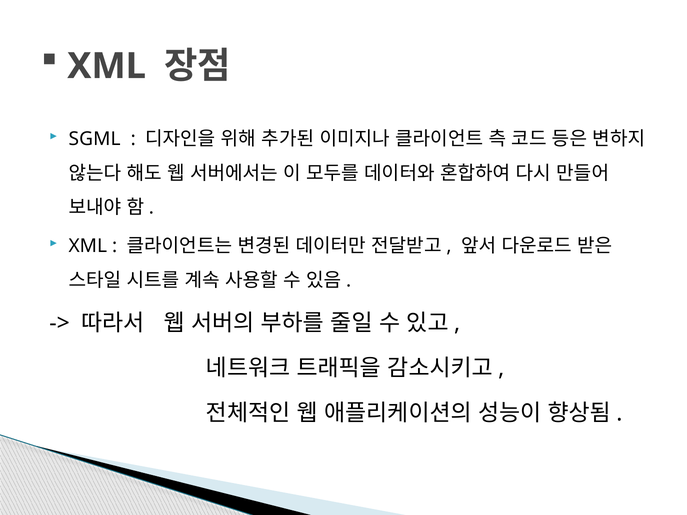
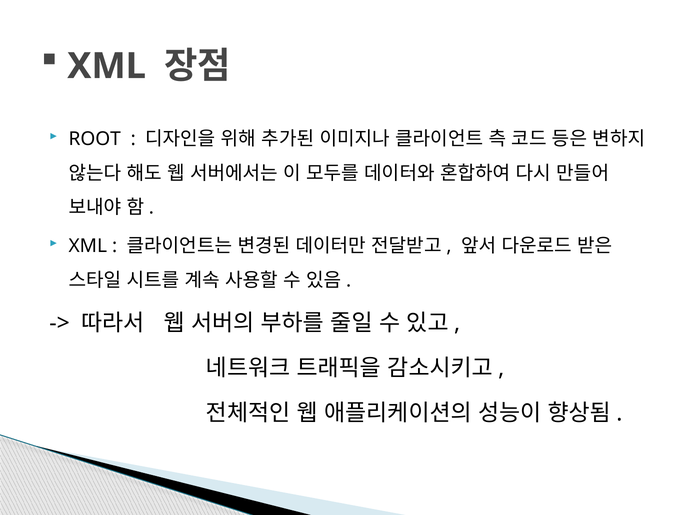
SGML: SGML -> ROOT (95, 139)
